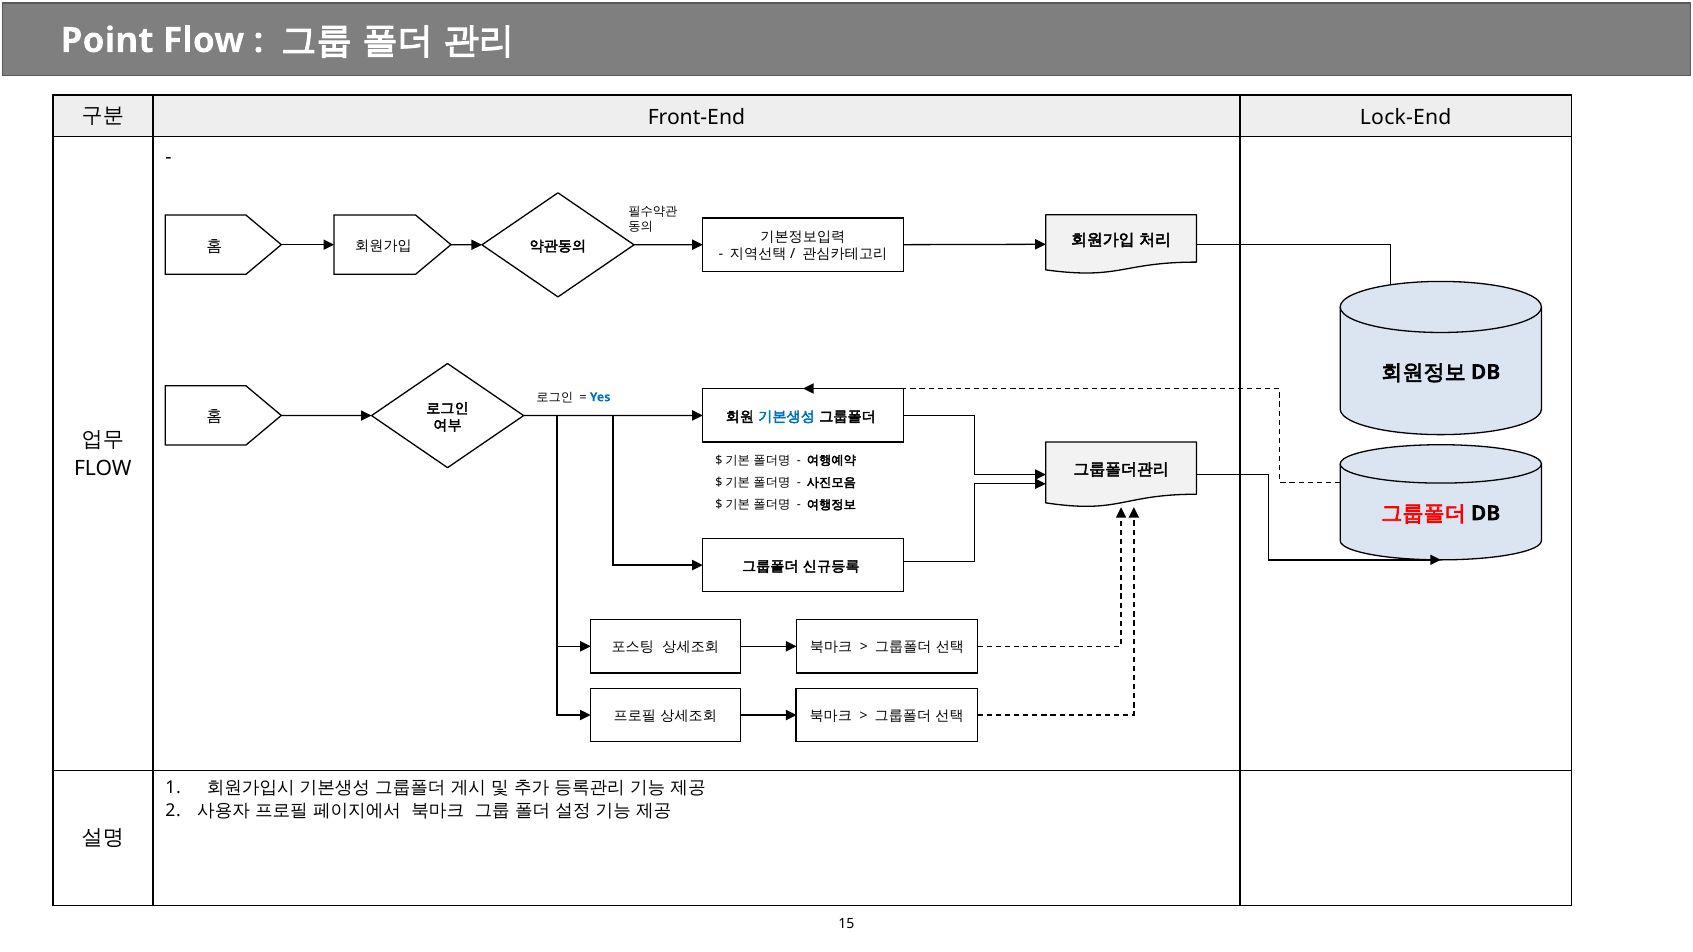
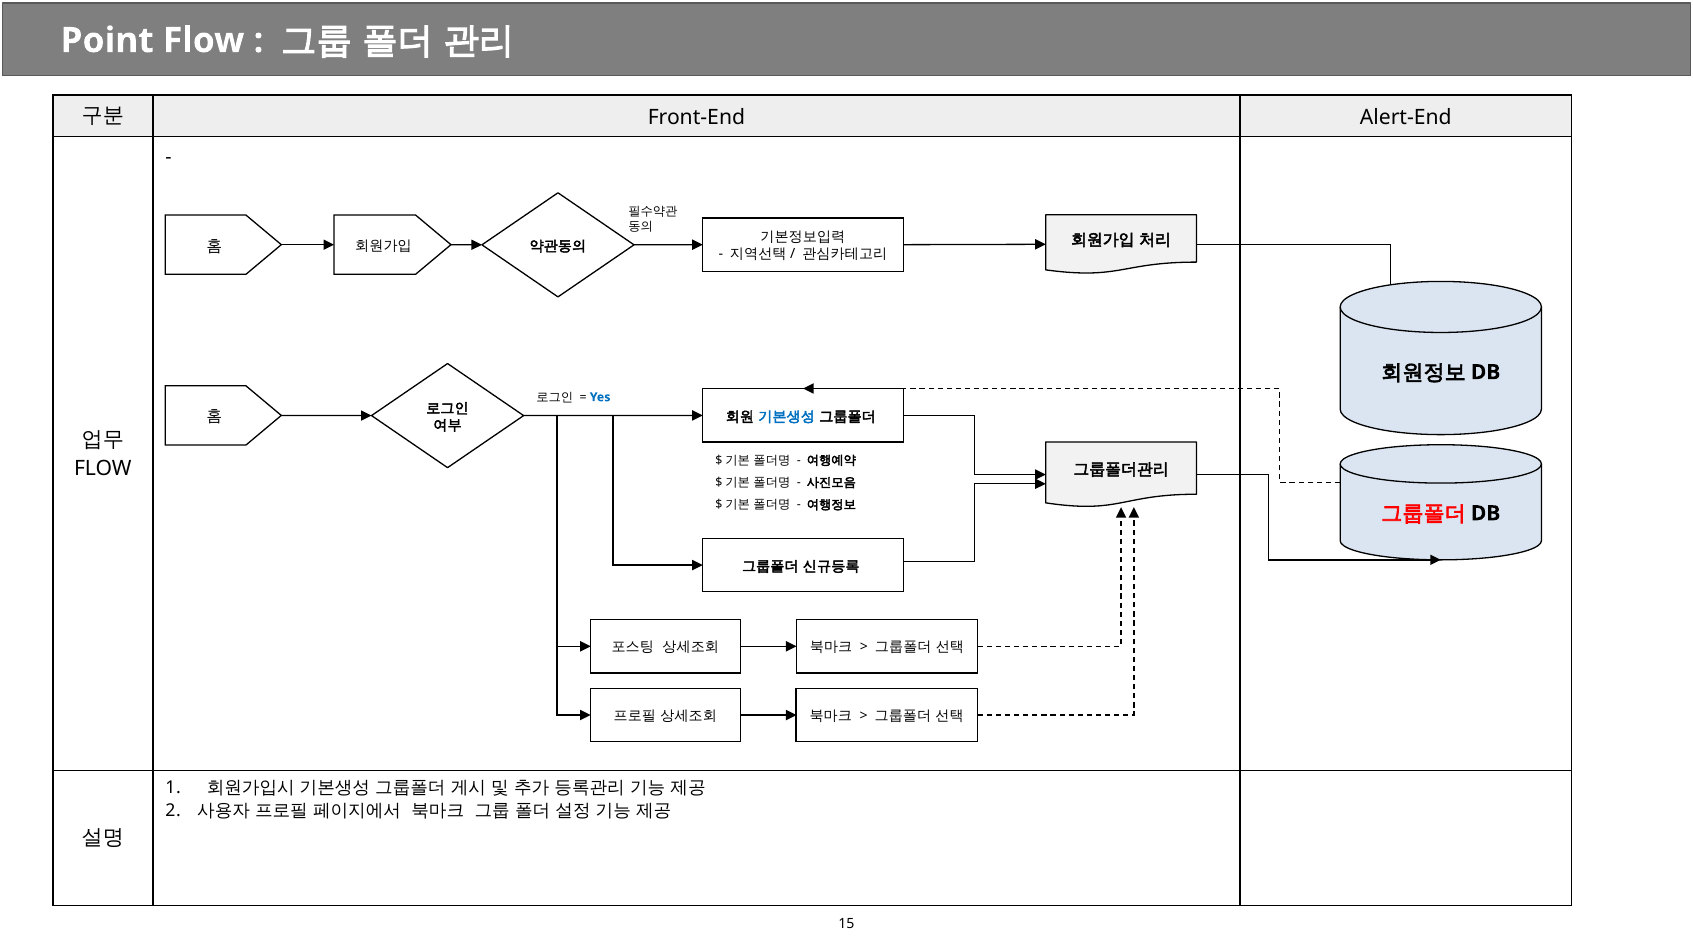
Lock-End: Lock-End -> Alert-End (1406, 117)
